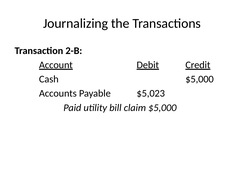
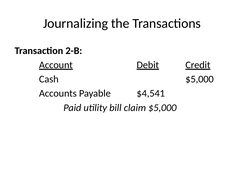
$5,023: $5,023 -> $4,541 (151, 93)
